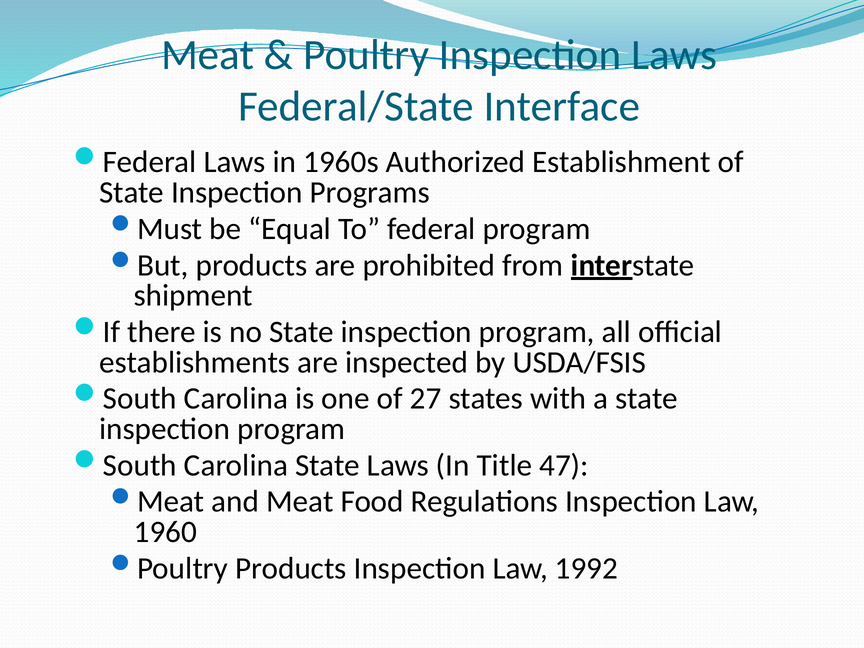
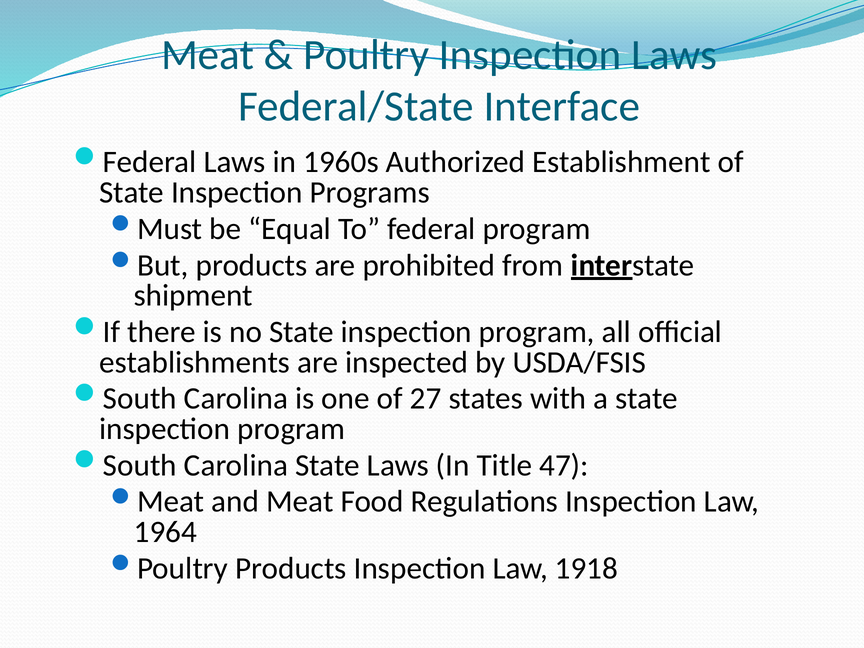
1960: 1960 -> 1964 (165, 532)
1992: 1992 -> 1918 (586, 568)
